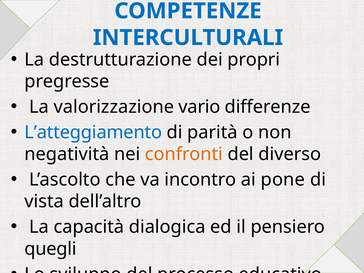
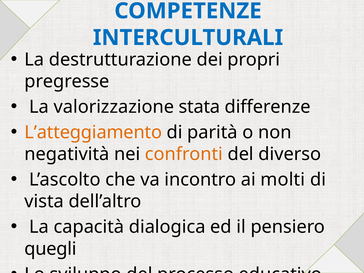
vario: vario -> stata (199, 107)
L’atteggiamento colour: blue -> orange (93, 132)
pone: pone -> molti (283, 180)
